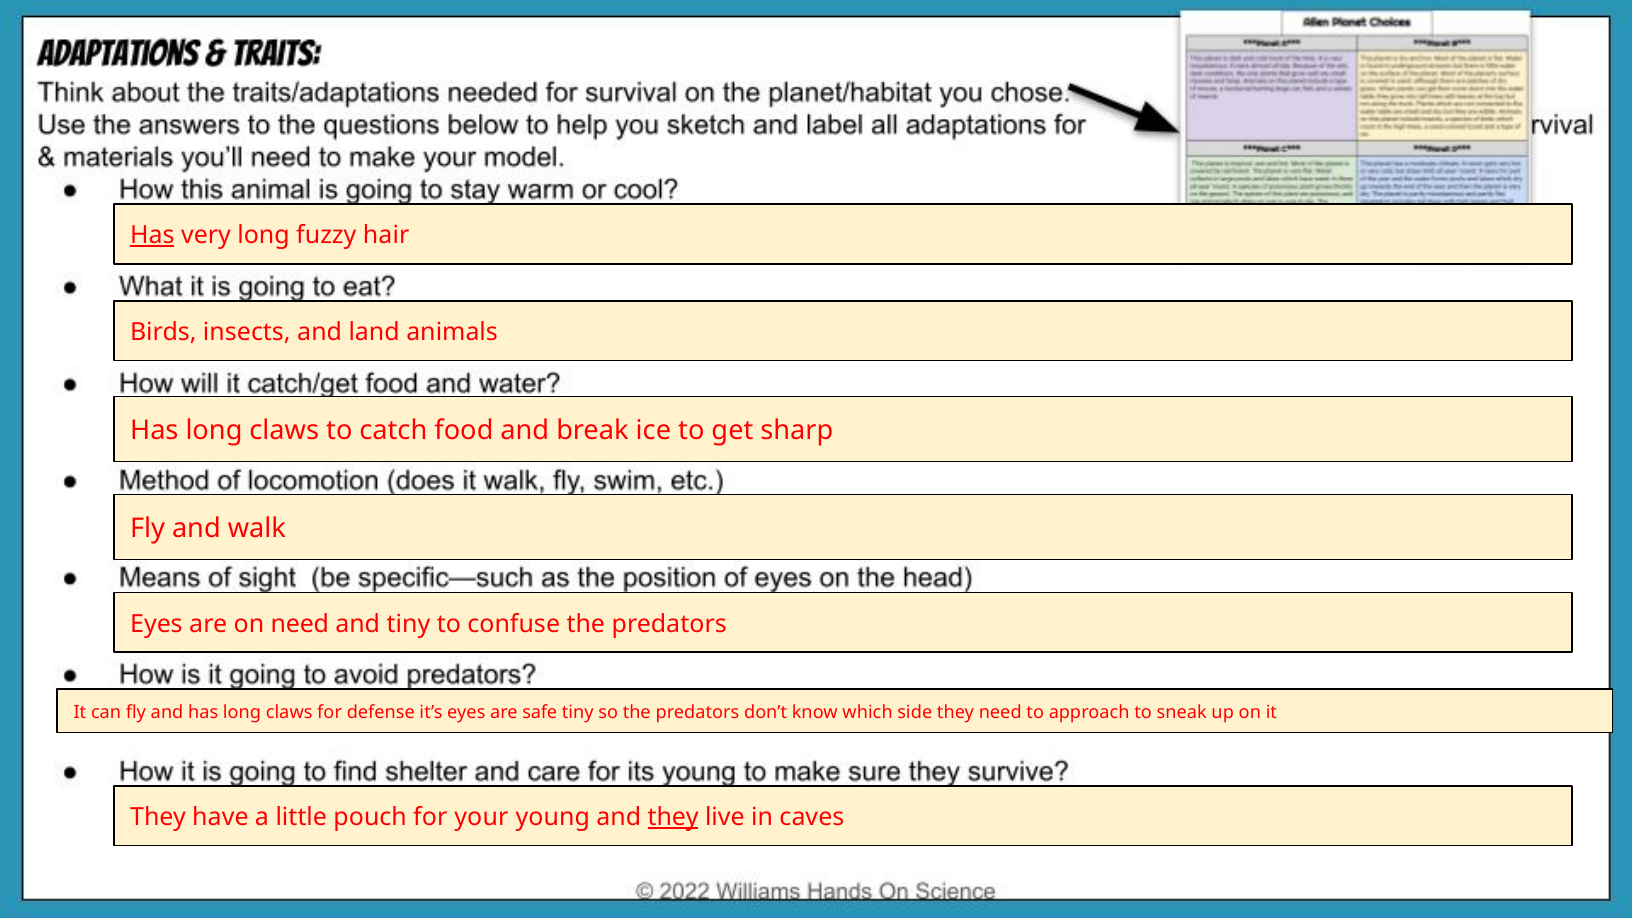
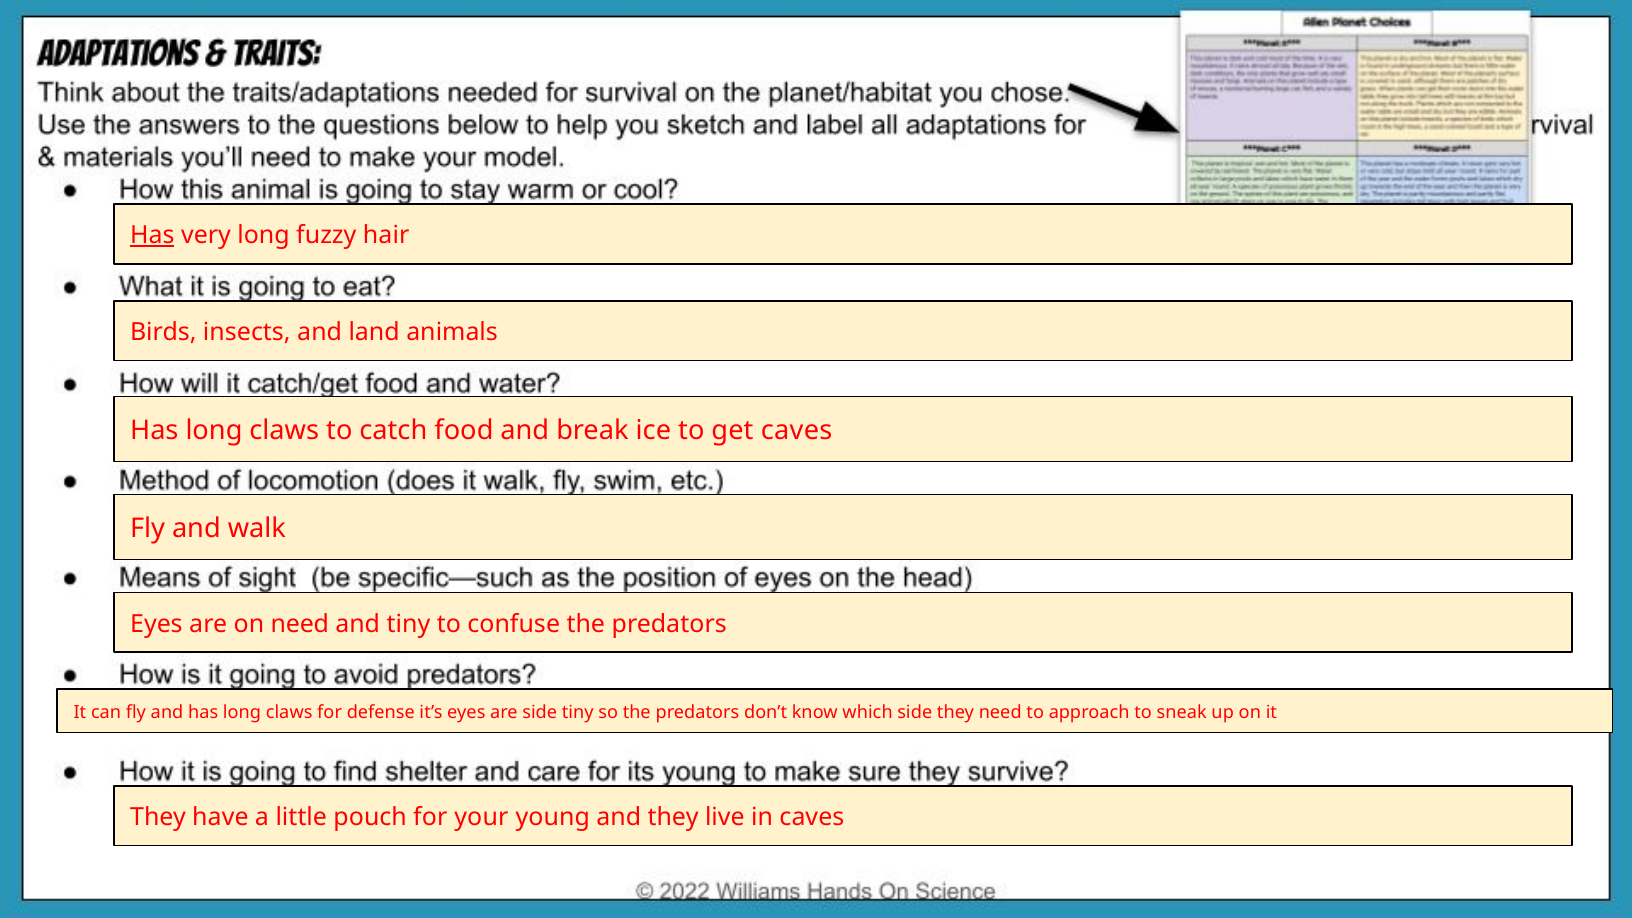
get sharp: sharp -> caves (797, 431)
are safe: safe -> side (540, 712)
they underline: present -> none (673, 817)
